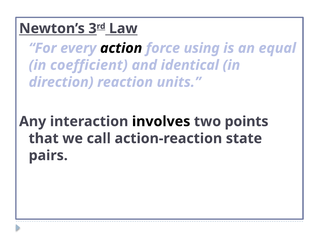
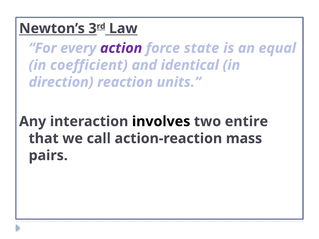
action colour: black -> purple (121, 48)
using: using -> state (202, 48)
points: points -> entire (246, 122)
state: state -> mass (244, 139)
